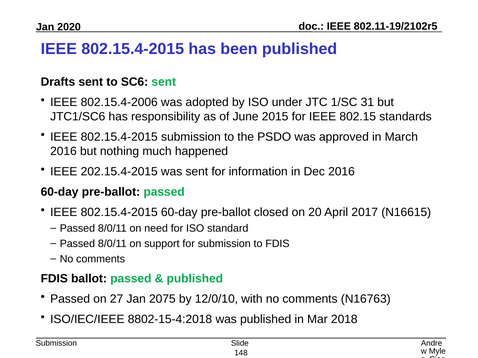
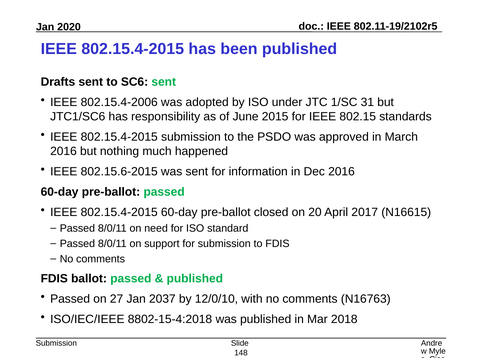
202.15.4-2015: 202.15.4-2015 -> 802.15.6-2015 (119, 172)
2075: 2075 -> 2037 (162, 299)
